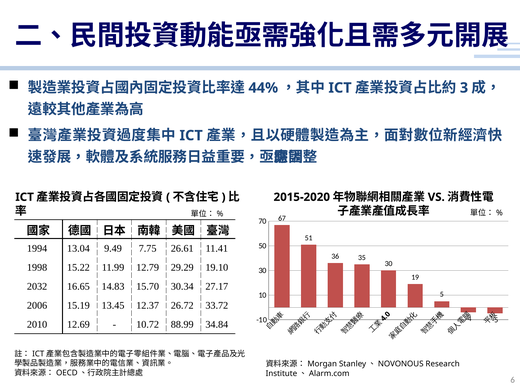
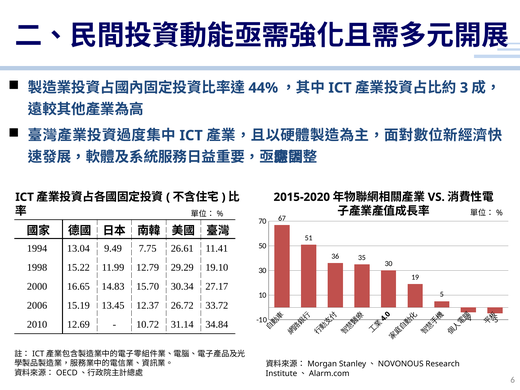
2032: 2032 -> 2000 (37, 287)
88.99: 88.99 -> 31.14 (182, 325)
